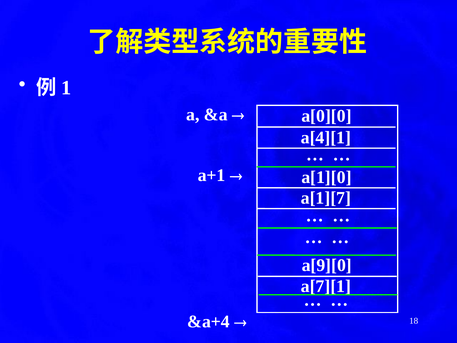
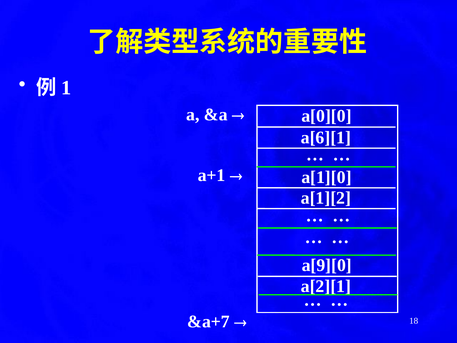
a[4][1: a[4][1 -> a[6][1 (326, 137)
a[1][7: a[1][7 -> a[1][2 (326, 198)
a[7][1: a[7][1 -> a[2][1 (326, 286)
&a+4: &a+4 -> &a+7 (209, 321)
